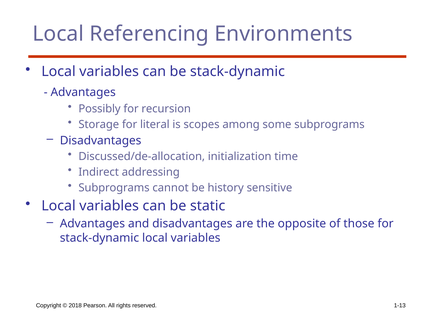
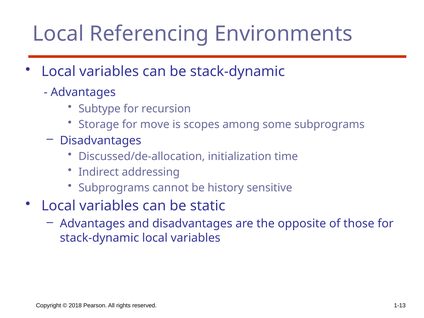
Possibly: Possibly -> Subtype (100, 109)
literal: literal -> move (155, 124)
